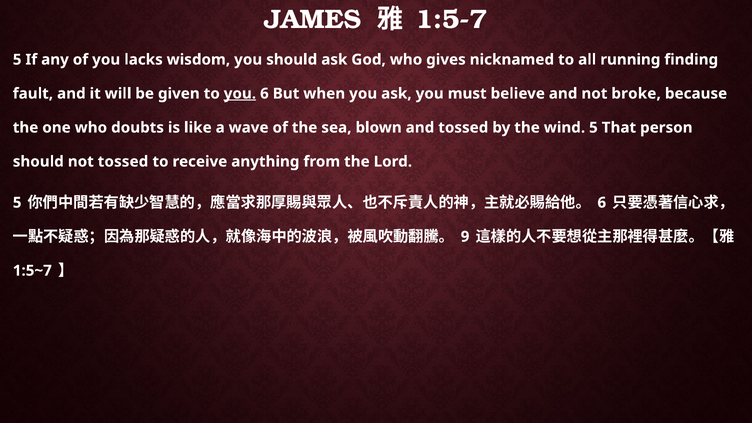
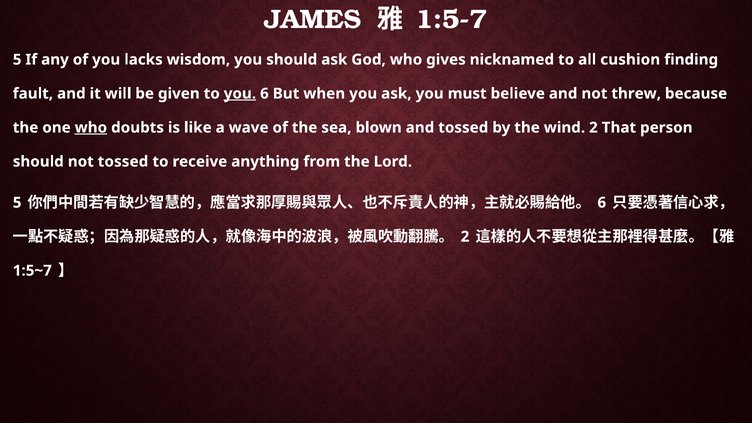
running: running -> cushion (630, 60)
broke: broke -> threw (636, 94)
who underline: none -> present (91, 128)
wind 5: 5 -> 2 (593, 128)
9: 9 -> 2 (465, 237)
